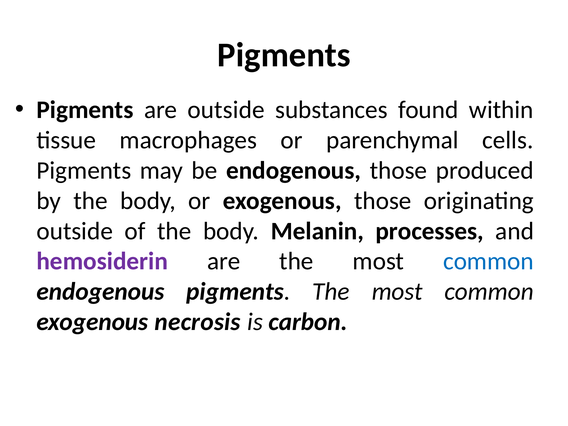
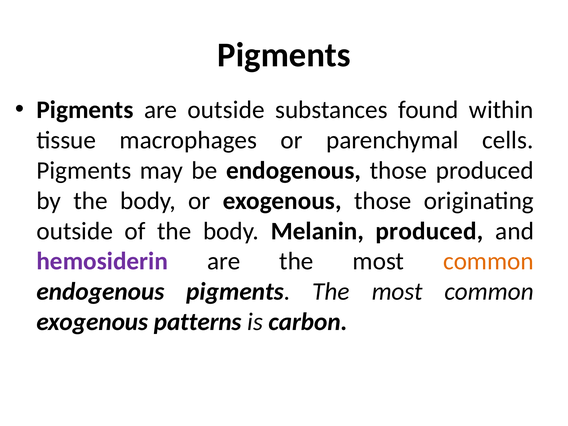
Melanin processes: processes -> produced (429, 231)
common colour: blue -> orange (488, 261)
necrosis: necrosis -> patterns (198, 322)
